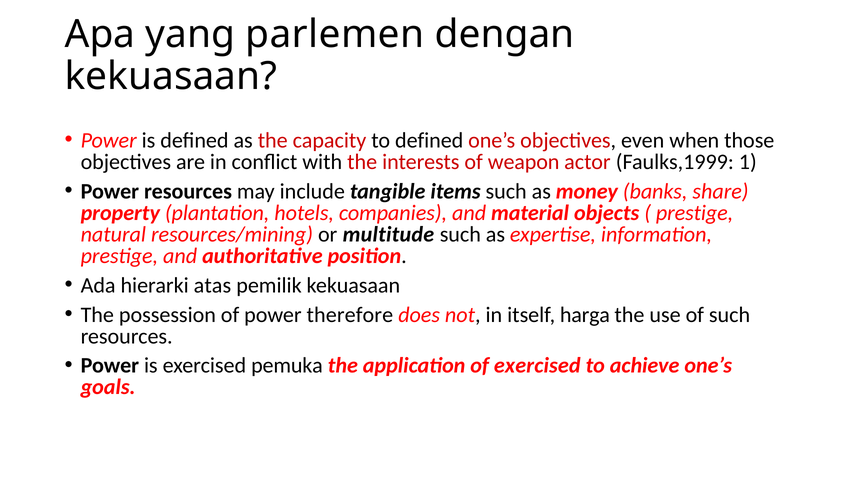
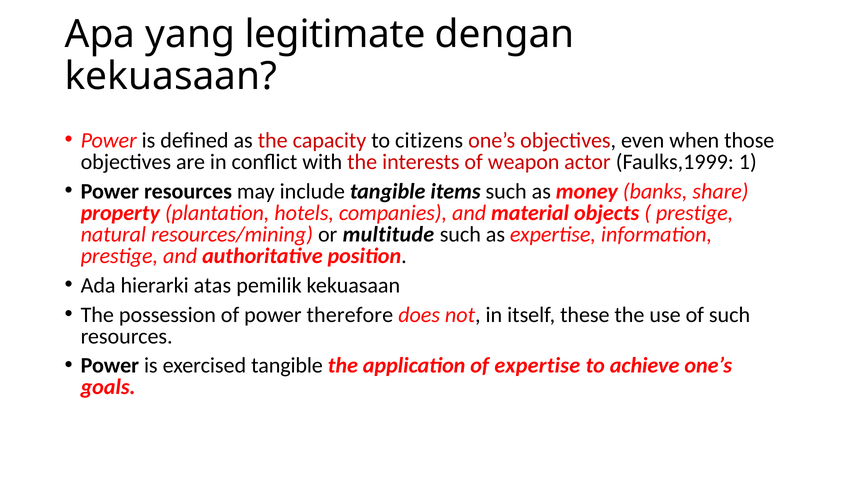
parlemen: parlemen -> legitimate (335, 34)
to defined: defined -> citizens (429, 140)
harga: harga -> these (585, 314)
exercised pemuka: pemuka -> tangible (287, 365)
of exercised: exercised -> expertise (537, 365)
